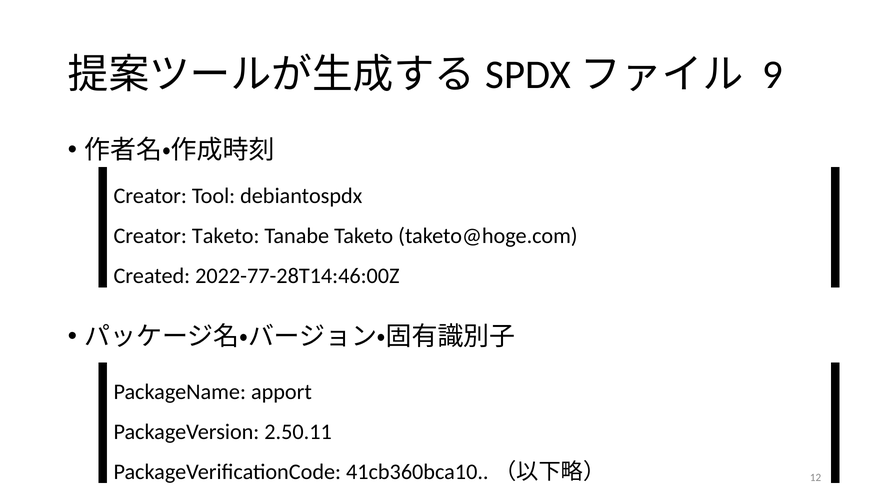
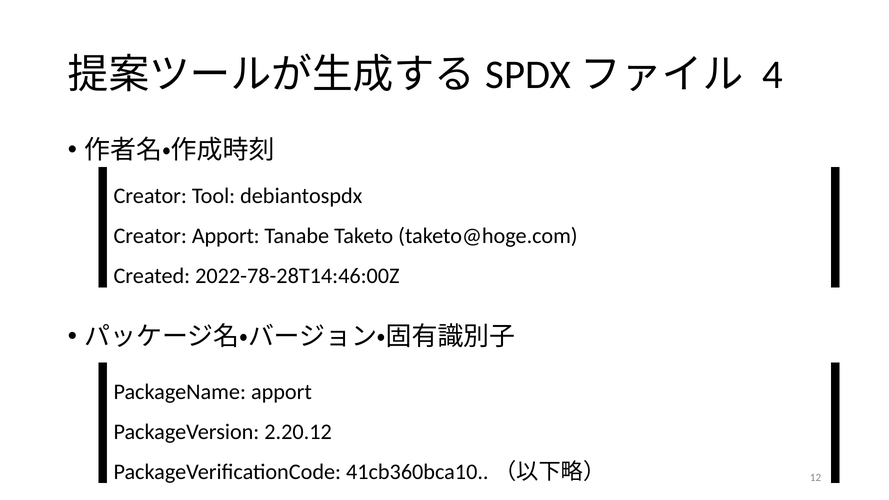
9: 9 -> 4 (773, 75)
Creator Taketo: Taketo -> Apport (226, 236)
2022-77-28T14:46:00Z: 2022-77-28T14:46:00Z -> 2022-78-28T14:46:00Z (297, 276)
2.50.11: 2.50.11 -> 2.20.12 (298, 432)
